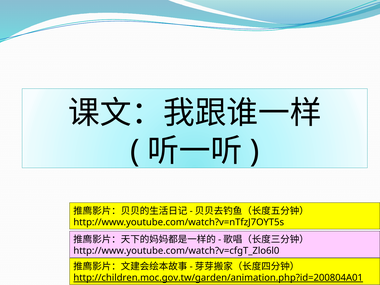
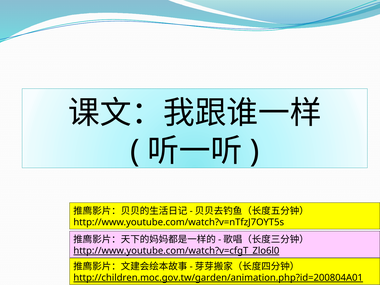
http://www.youtube.com/watch?v=cfgT_Zlo6l0 underline: none -> present (176, 251)
